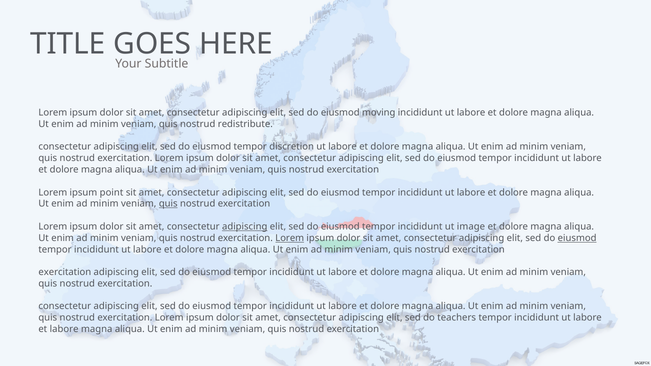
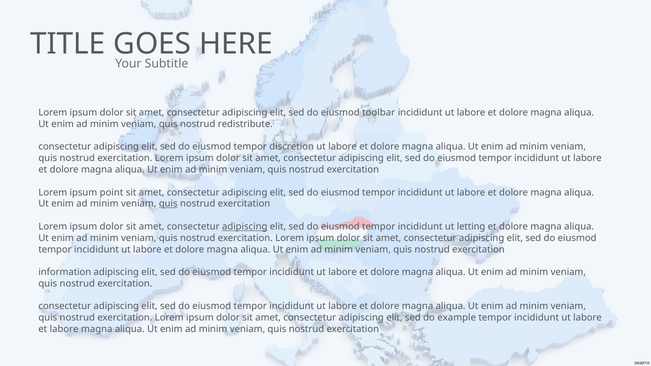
moving: moving -> toolbar (379, 113)
image: image -> letting (471, 227)
Lorem underline: present -> none (290, 238)
eiusmod underline: present -> none (577, 238)
exercitation: exercitation -> information (65, 272)
teachers: teachers -> example (457, 318)
